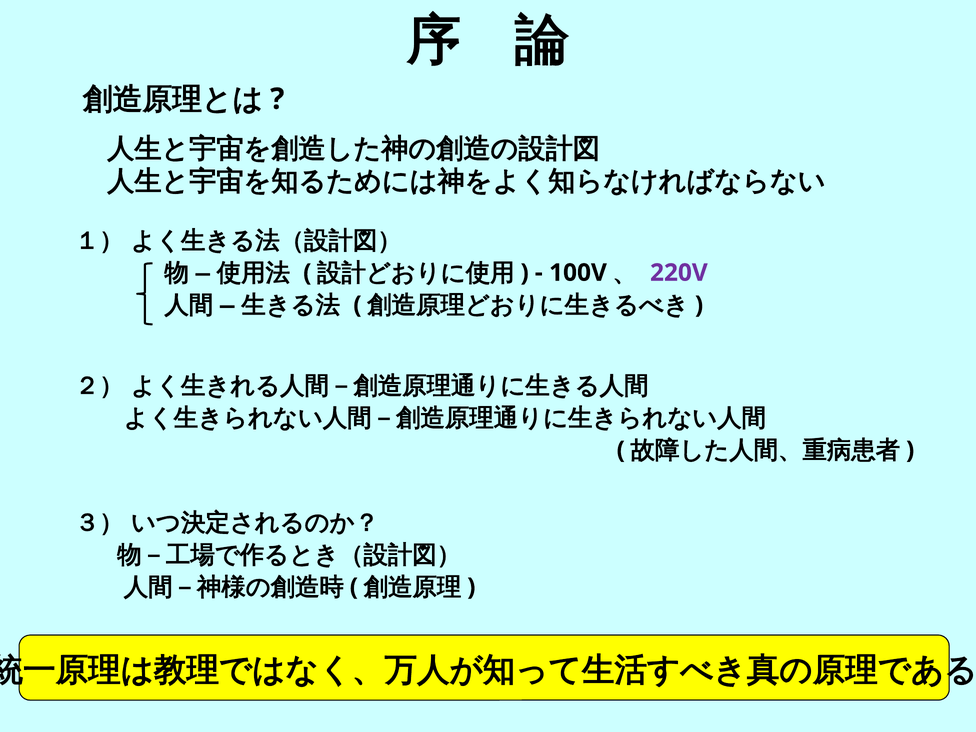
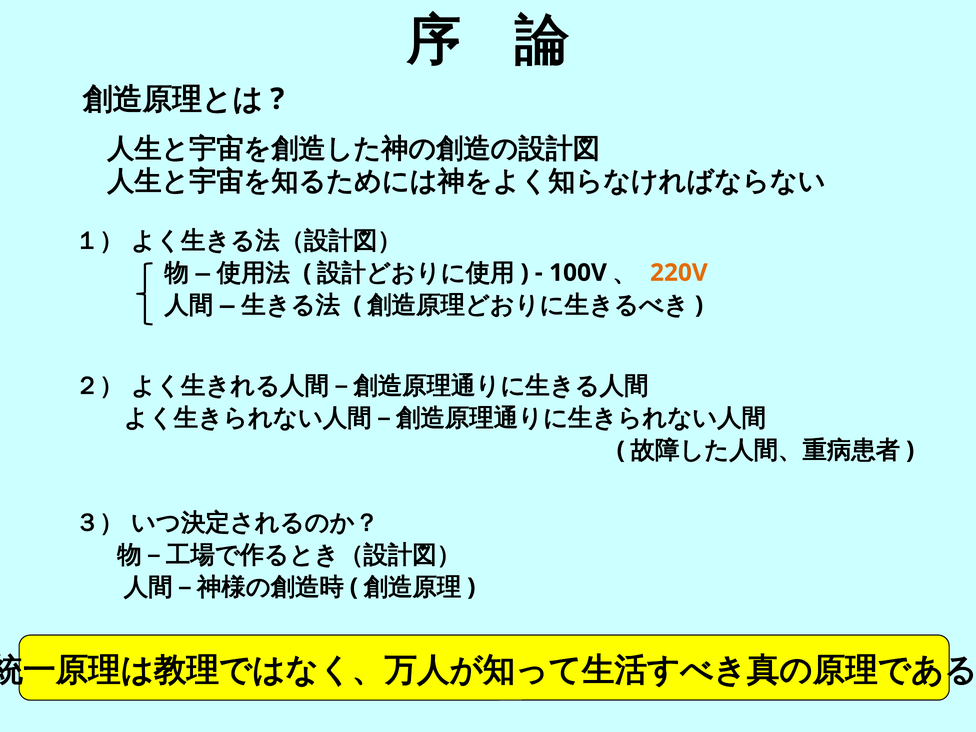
220V colour: purple -> orange (679, 273)
